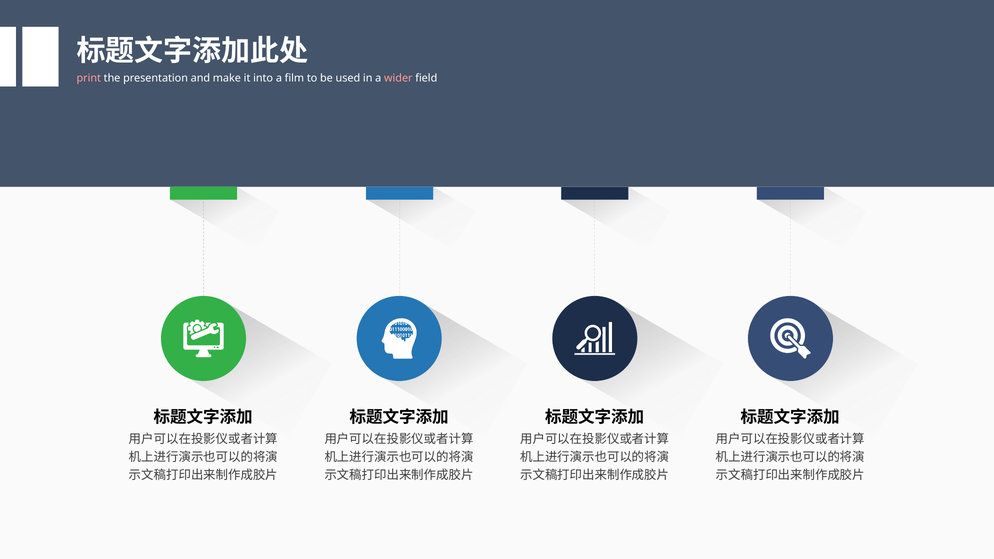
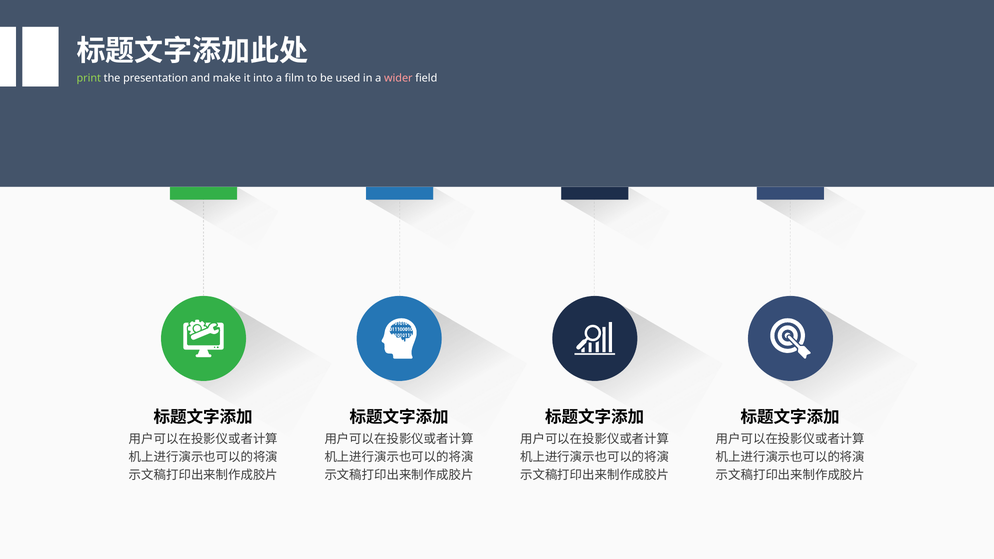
print colour: pink -> light green (89, 78)
